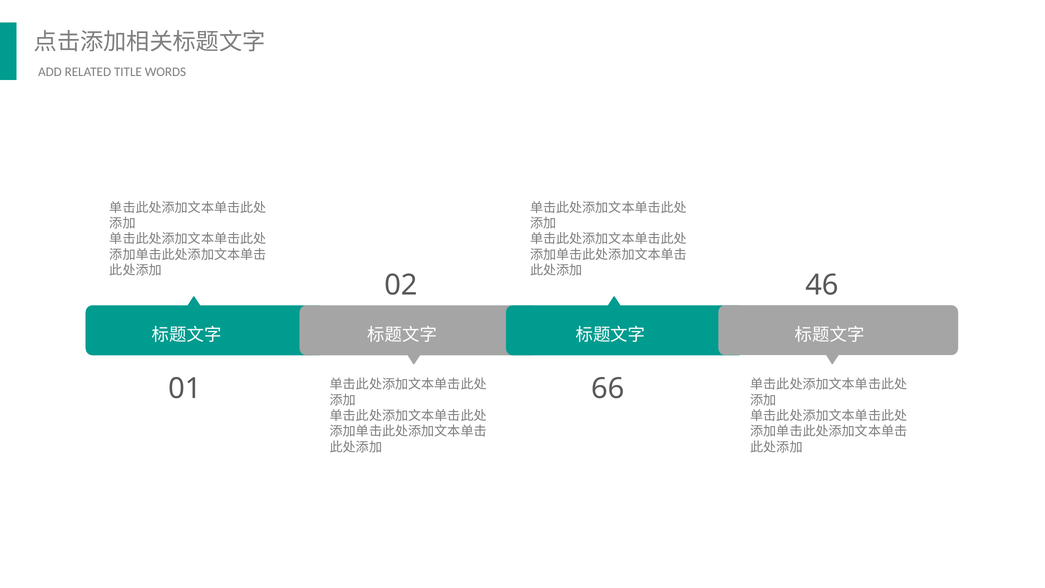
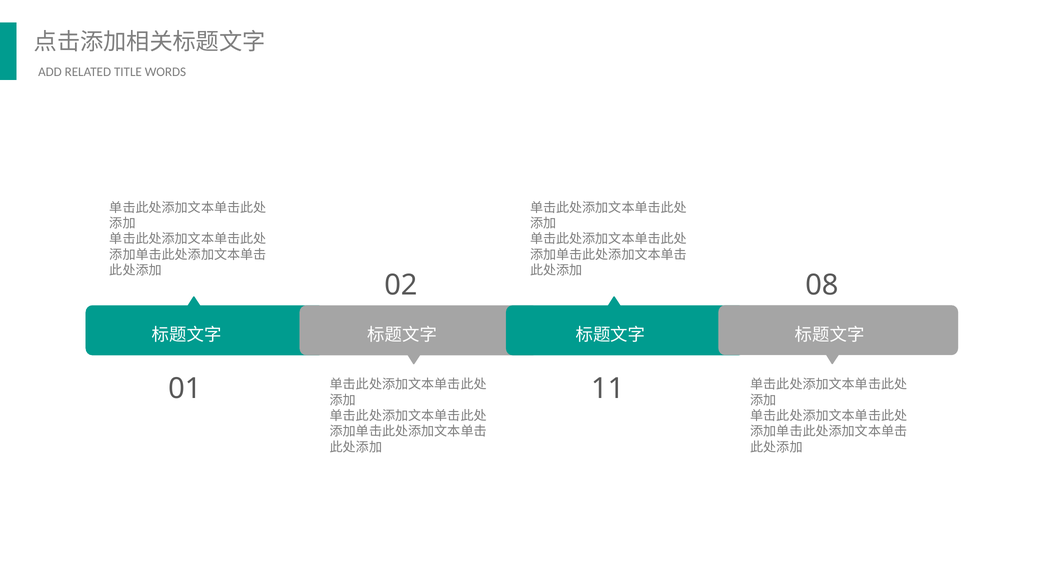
46: 46 -> 08 (822, 285)
66: 66 -> 11 (608, 389)
